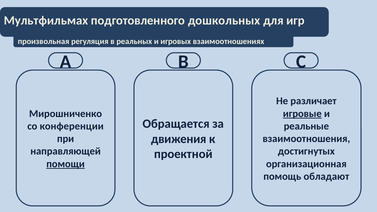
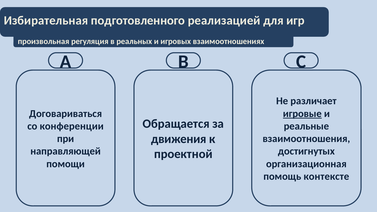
Мультфильмах: Мультфильмах -> Избирательная (46, 21)
дошкольных: дошкольных -> реализацией (224, 21)
Мирошниченко: Мирошниченко -> Договариваться (66, 114)
помощи underline: present -> none (66, 164)
обладают: обладают -> контексте (326, 176)
